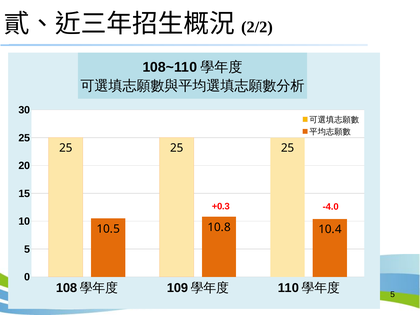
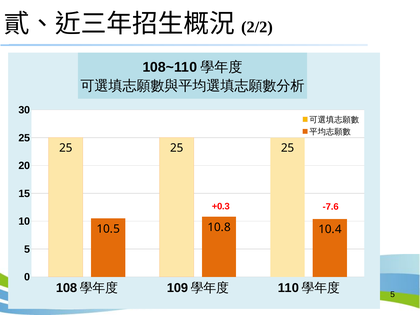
-4.0: -4.0 -> -7.6 (331, 207)
